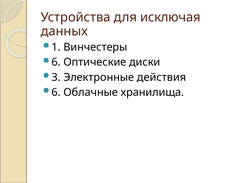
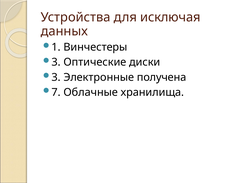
6: 6 -> 3 (56, 62)
действия: действия -> получена (162, 77)
6: 6 -> 7 (56, 92)
